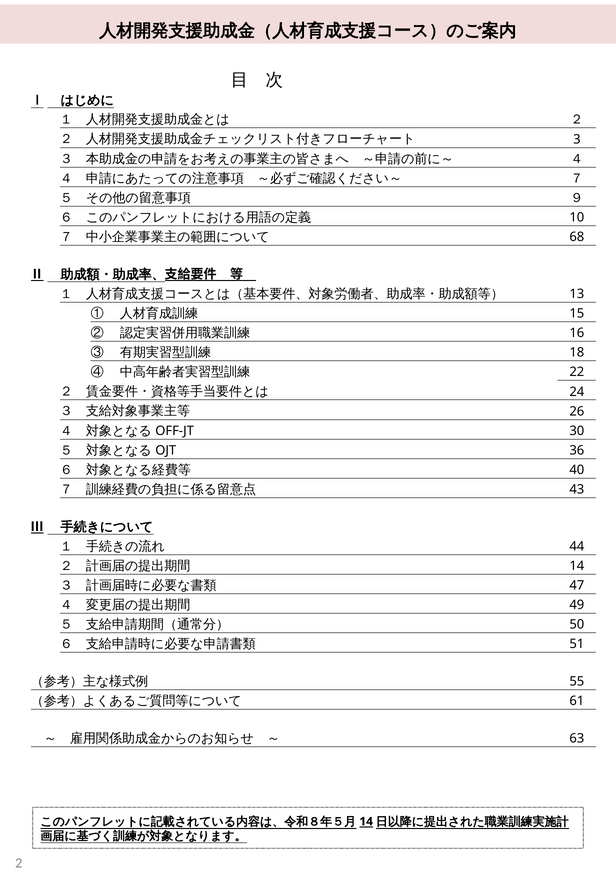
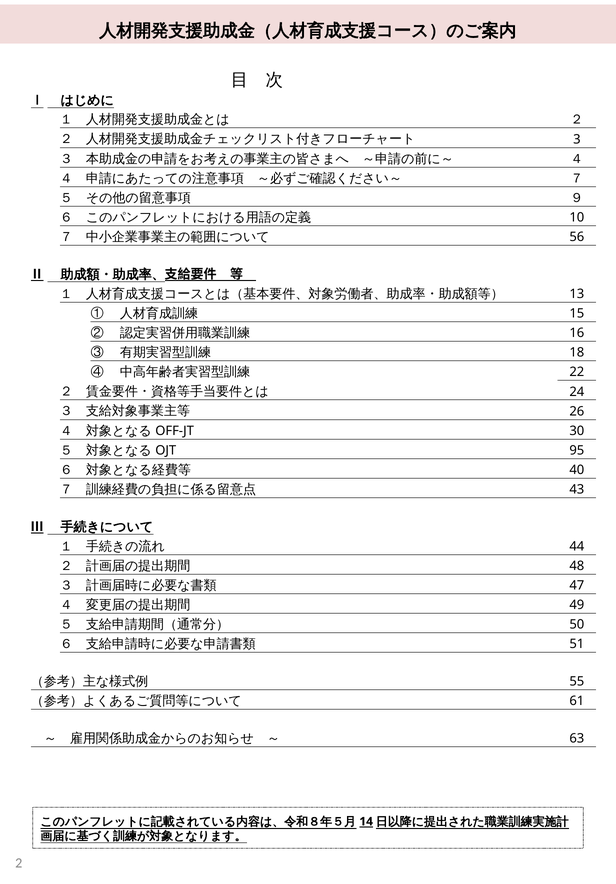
68: 68 -> 56 (577, 237)
36: 36 -> 95 (577, 450)
14: 14 -> 48 (577, 566)
